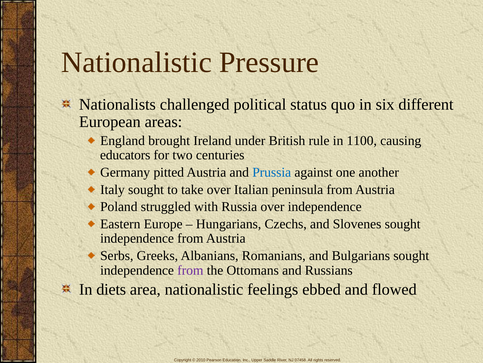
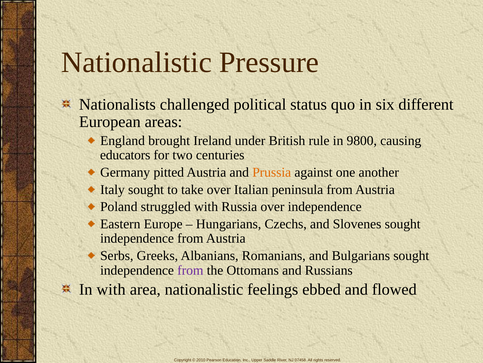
1100: 1100 -> 9800 (362, 140)
Prussia colour: blue -> orange (272, 172)
In diets: diets -> with (111, 289)
